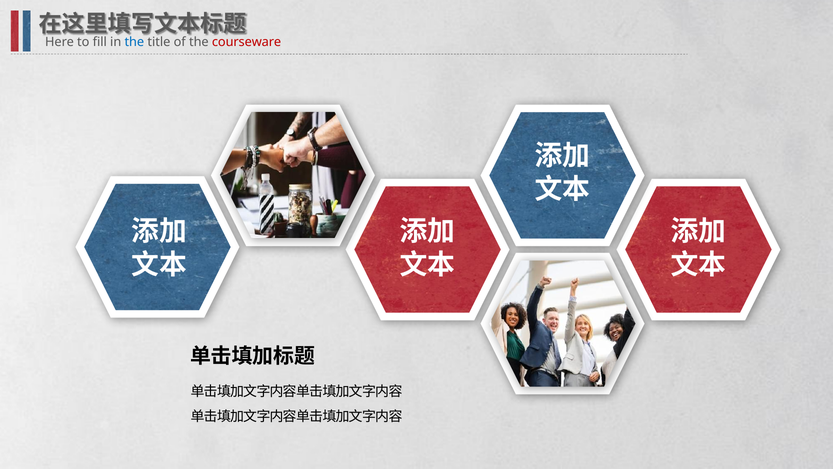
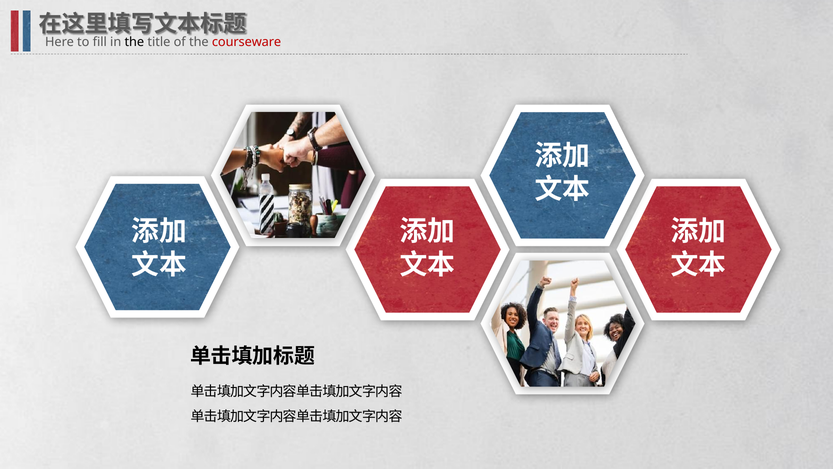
the colour: blue -> black (134, 42)
